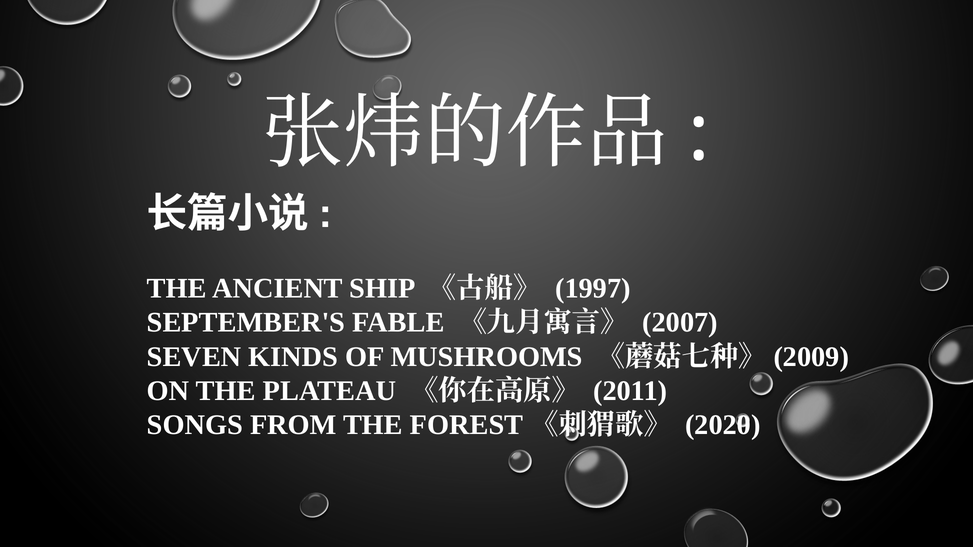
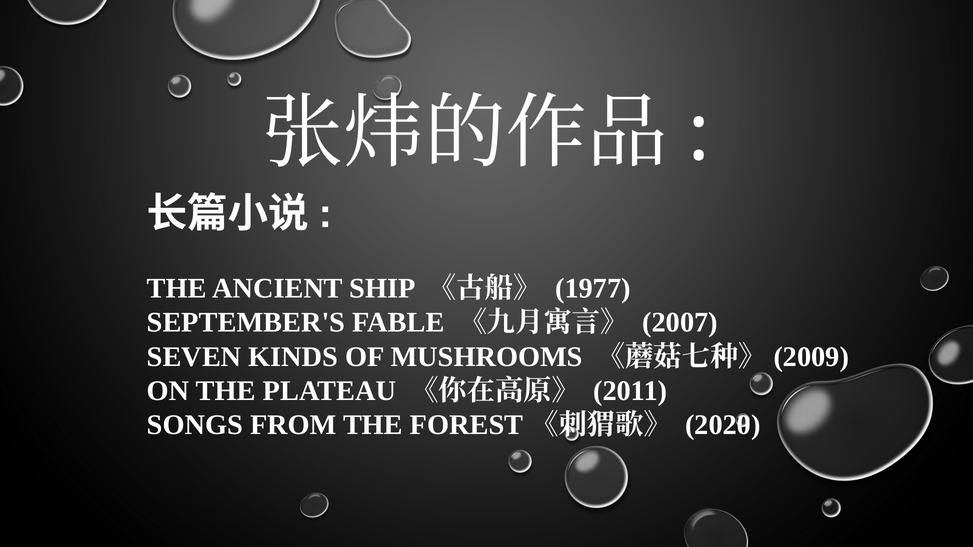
1997: 1997 -> 1977 (593, 289)
